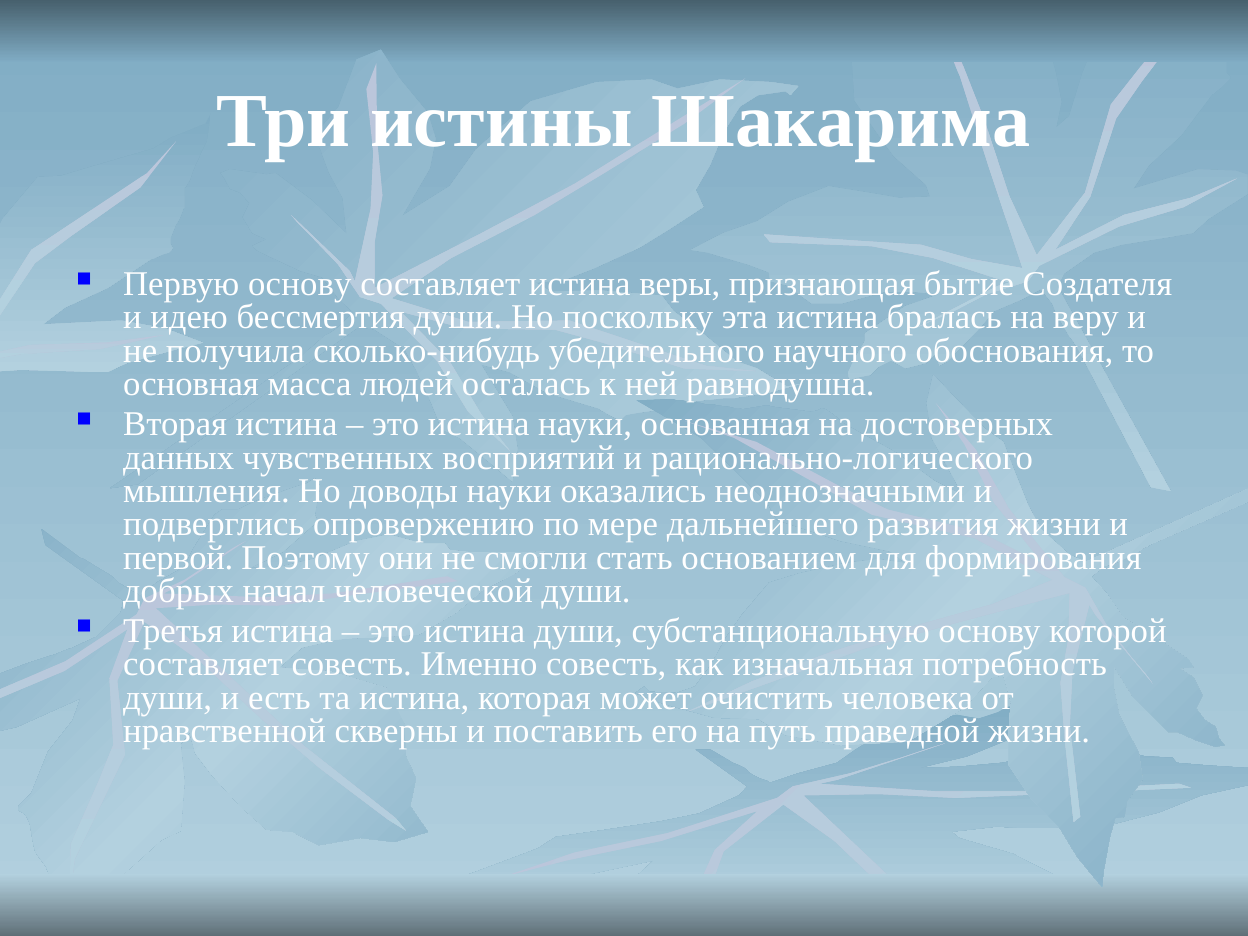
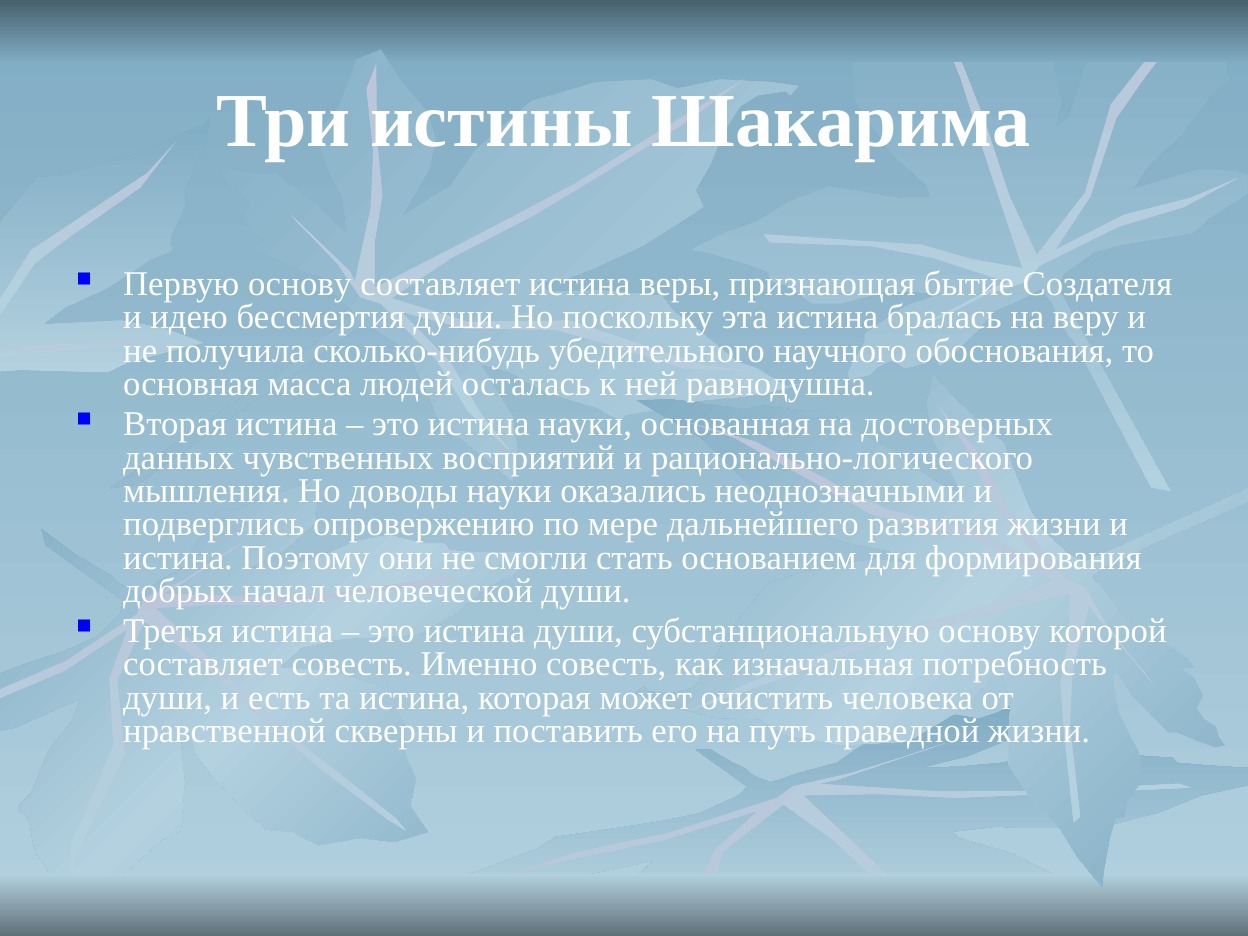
первой: первой -> истина (178, 558)
